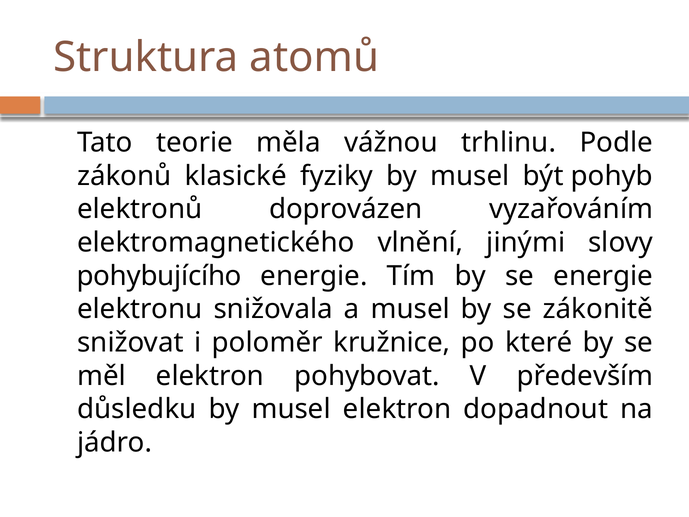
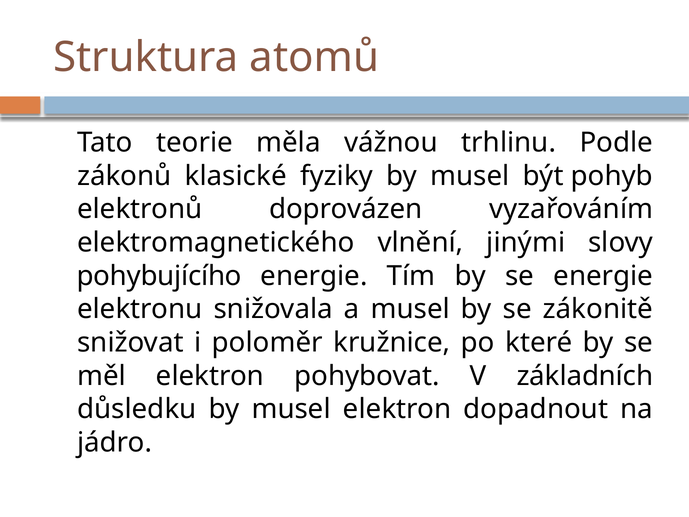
především: především -> základních (585, 376)
